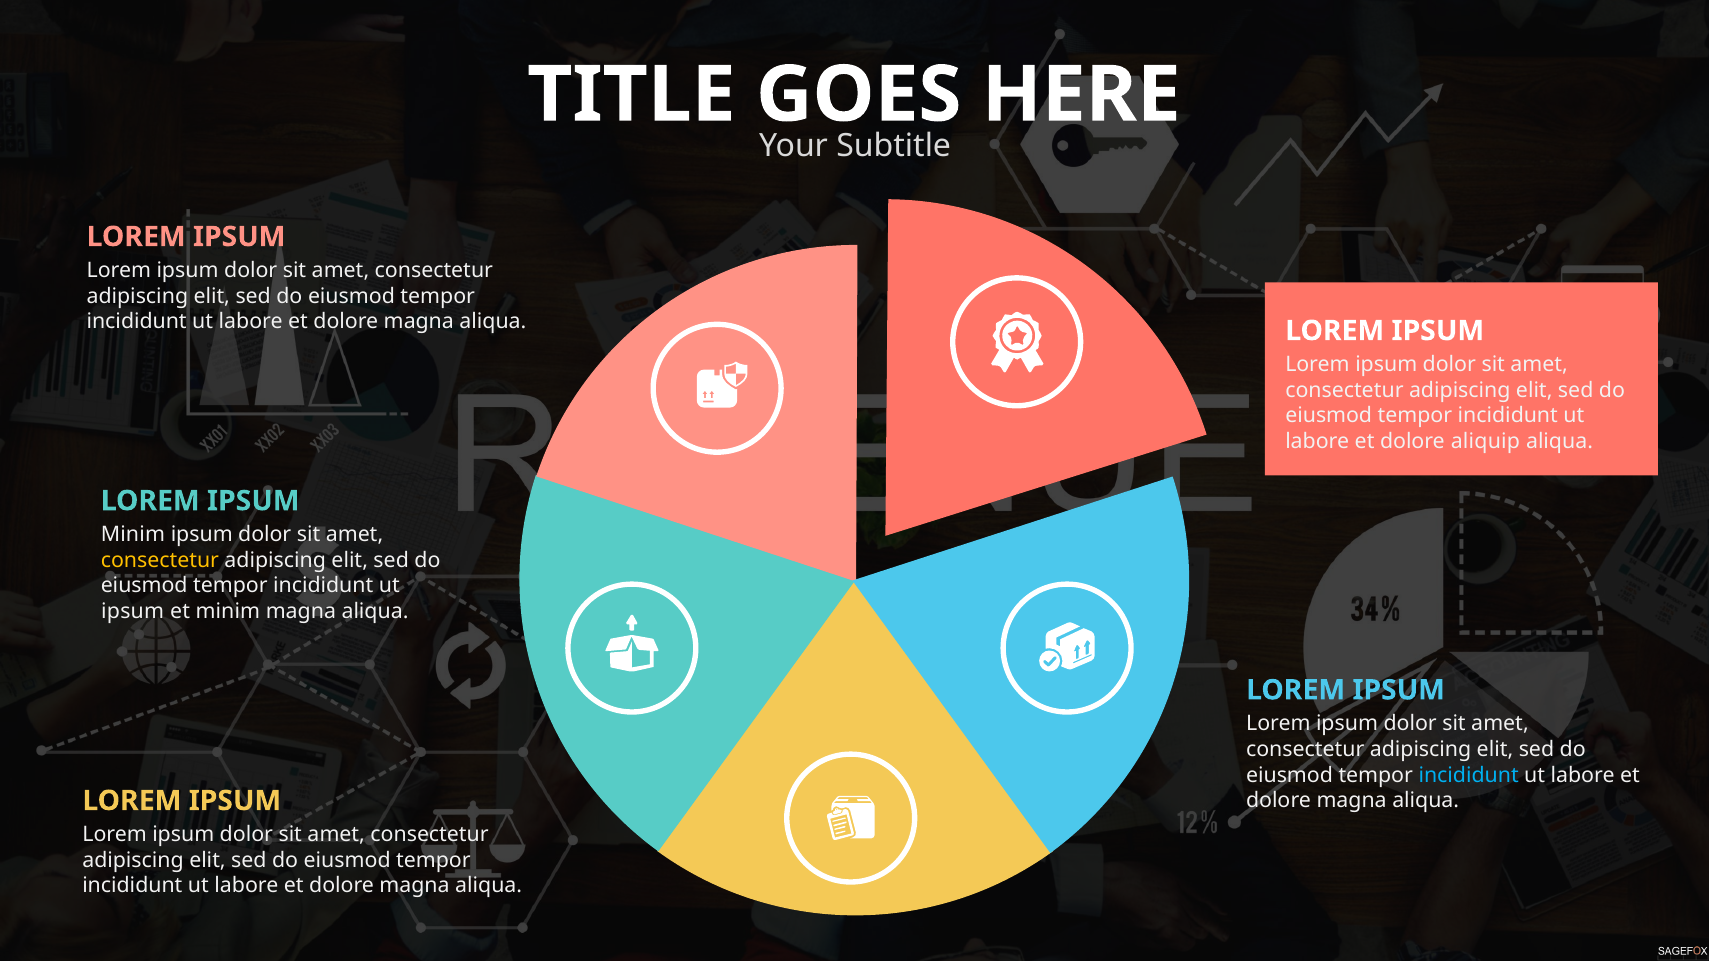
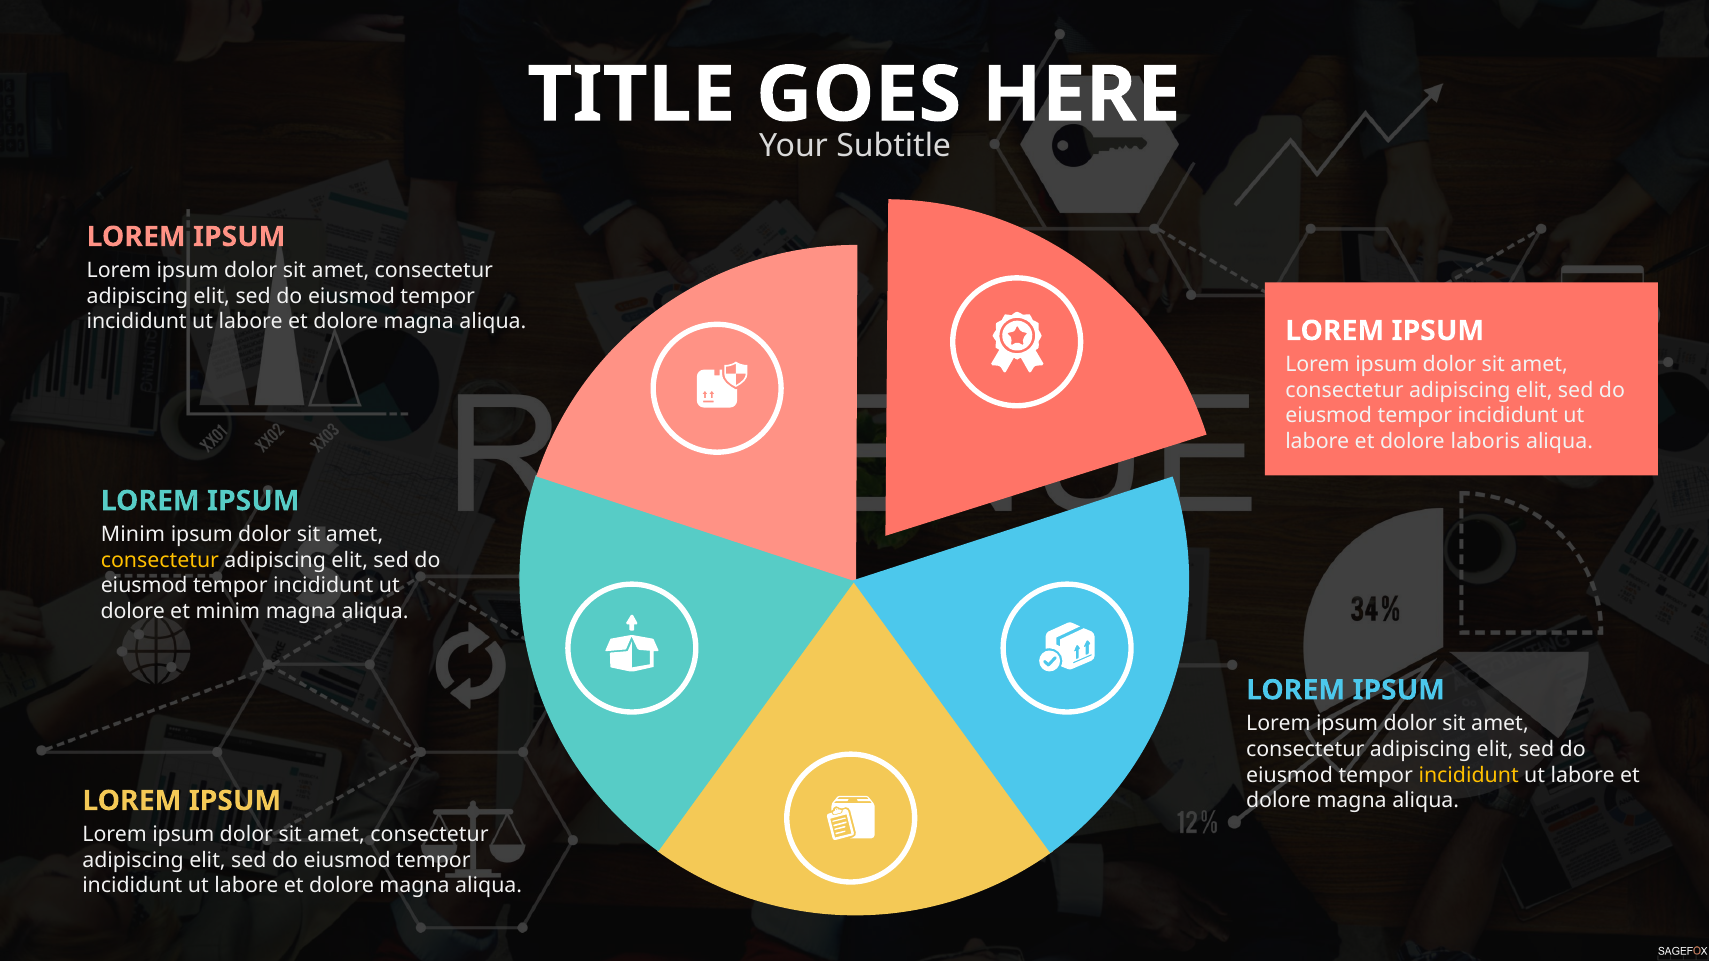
aliquip: aliquip -> laboris (1485, 441)
ipsum: ipsum -> dolore (133, 612)
incididunt colour: light blue -> yellow (1469, 775)
